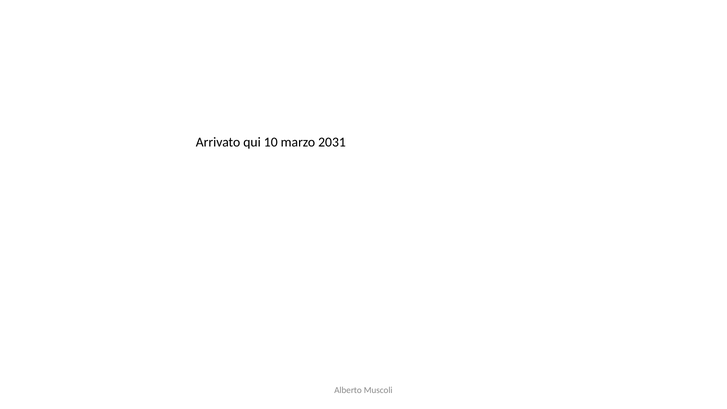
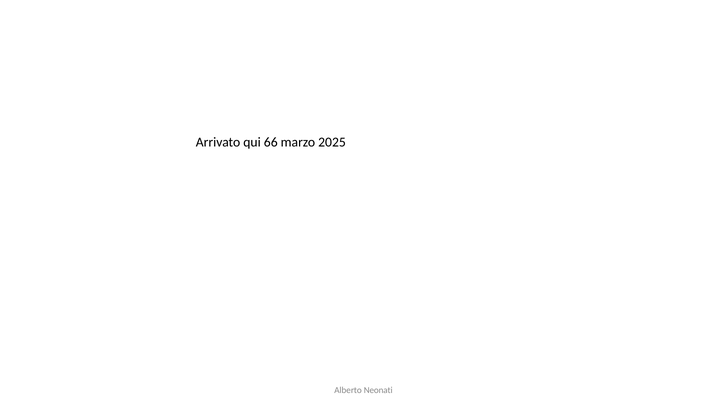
10: 10 -> 66 (271, 142)
2031: 2031 -> 2025 (332, 142)
Muscoli: Muscoli -> Neonati (378, 390)
